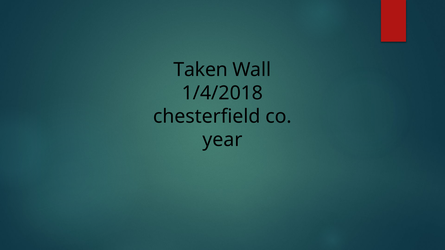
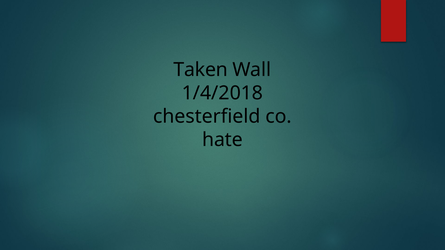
year: year -> hate (223, 140)
